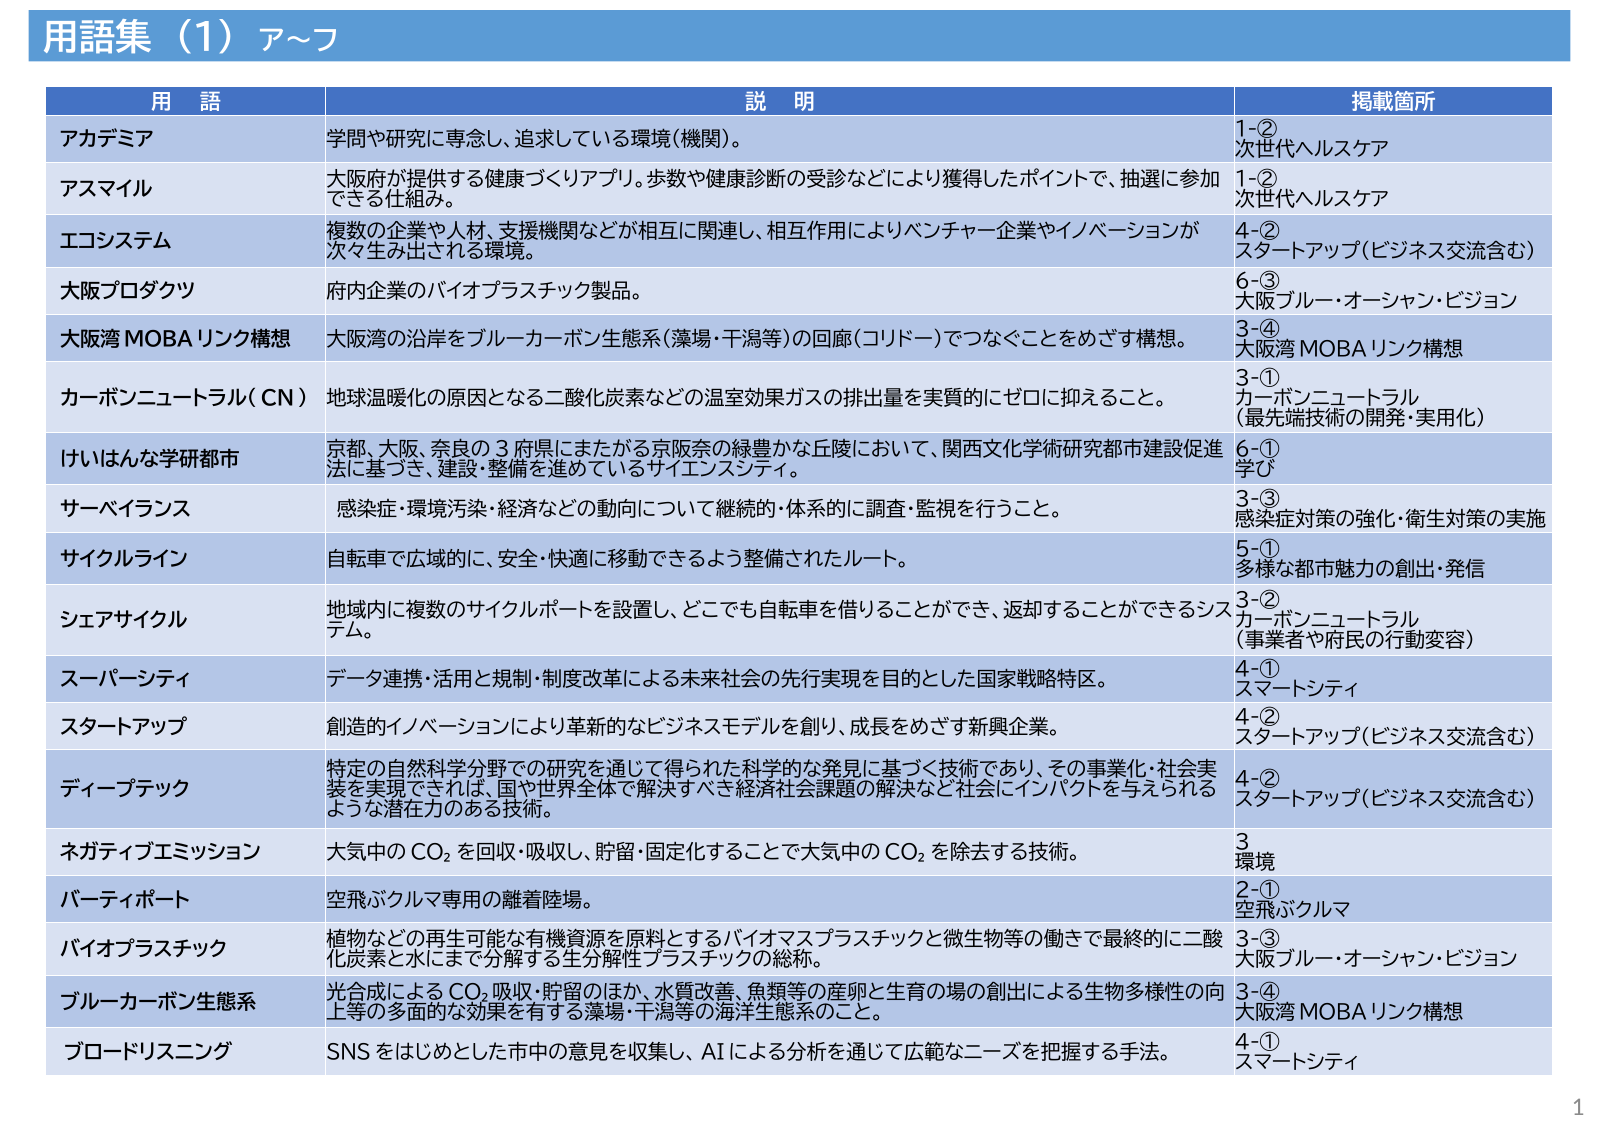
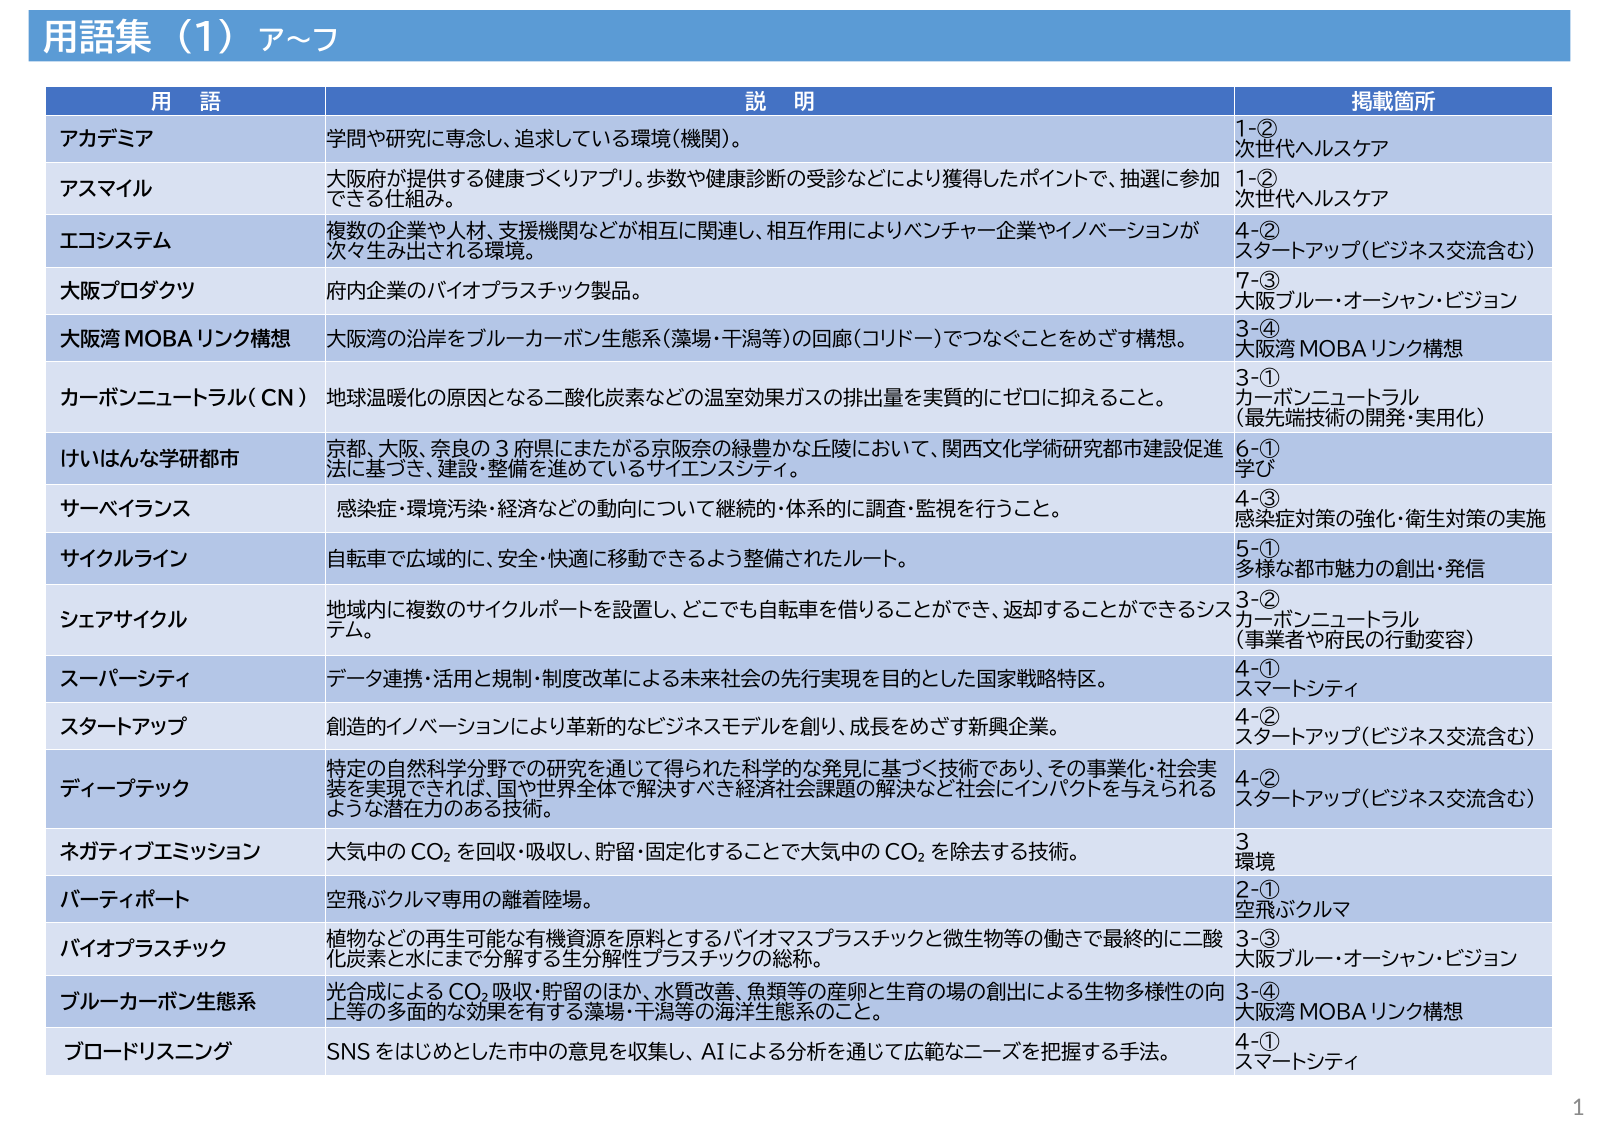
6-③: 6-③ -> 7-③ (1257, 282)
3-③: 3-③ -> 4-③ (1257, 500)
